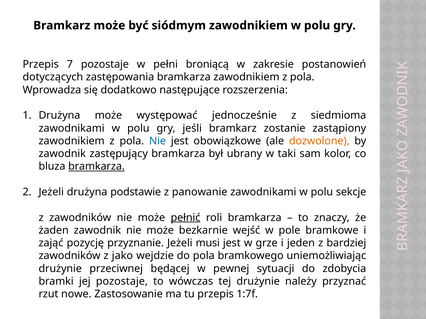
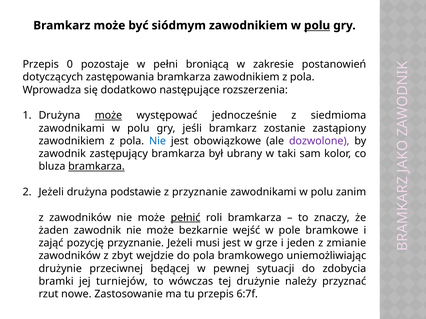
polu underline: none -> present (317, 26)
7: 7 -> 0 (70, 64)
może underline: none -> present (108, 116)
dozwolone colour: orange -> purple (319, 141)
z panowanie: panowanie -> przyznanie (200, 192)
sekcje: sekcje -> zanim (351, 192)
bardziej: bardziej -> zmianie (346, 243)
jako: jako -> zbyt (122, 256)
jej pozostaje: pozostaje -> turniejów (122, 282)
1:7f: 1:7f -> 6:7f (247, 295)
